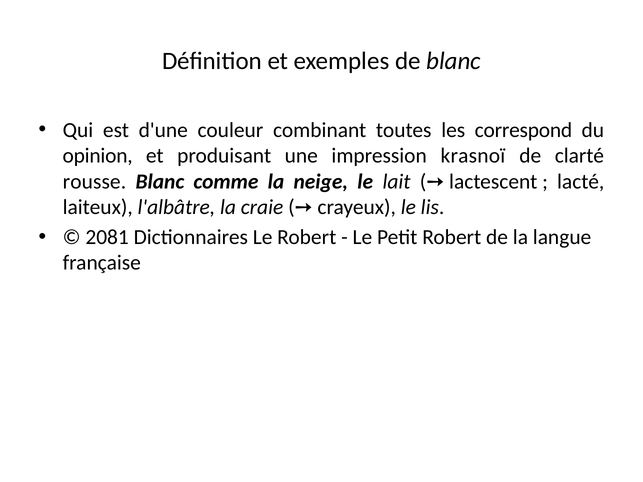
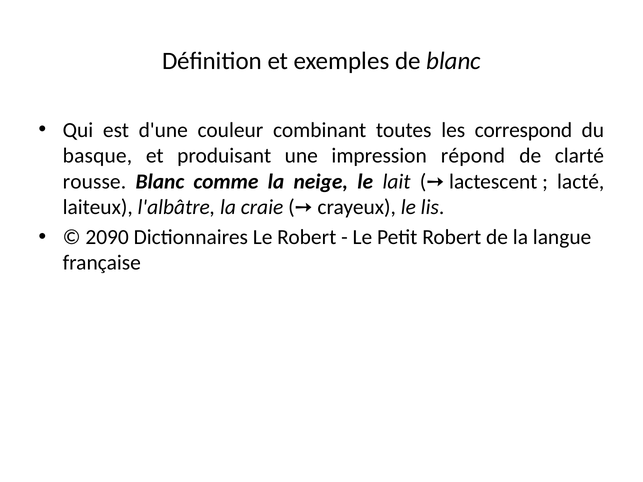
opinion: opinion -> basque (97, 156)
krasnoï: krasnoï -> répond (473, 156)
2081: 2081 -> 2090 (107, 237)
